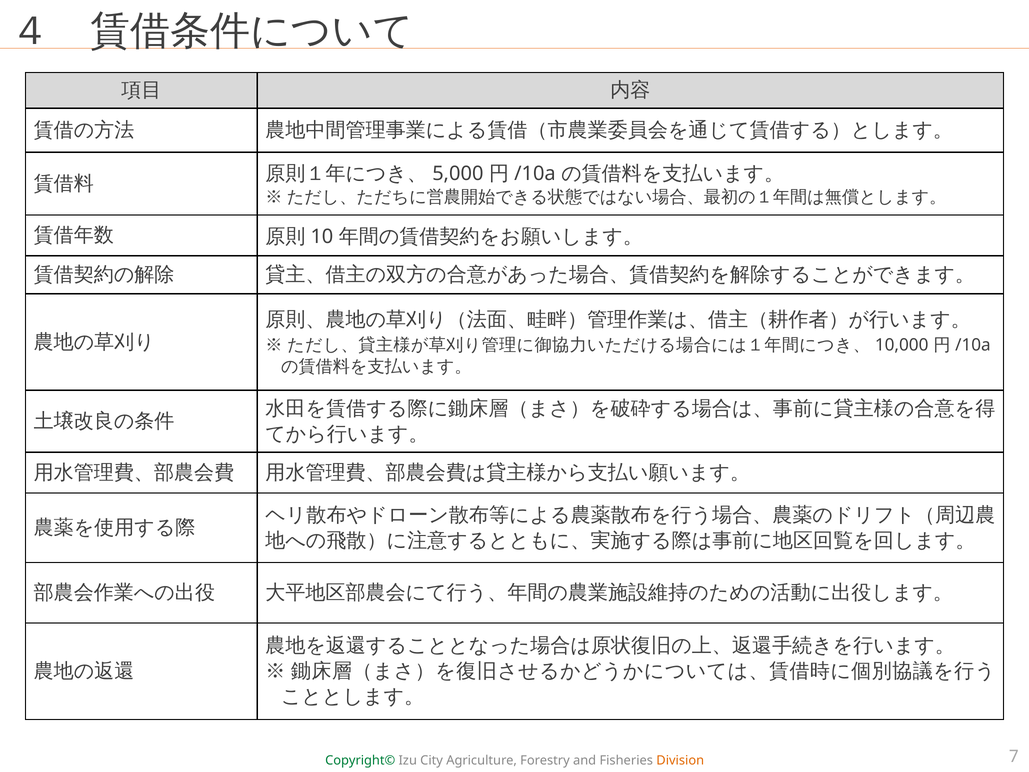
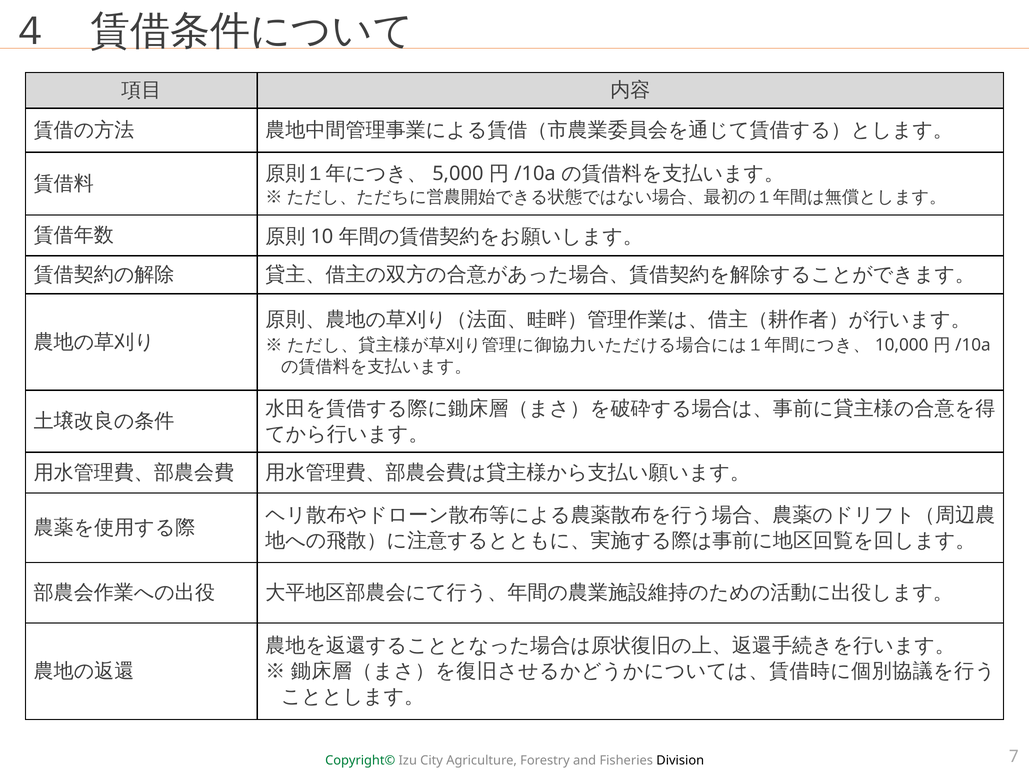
Division colour: orange -> black (680, 760)
